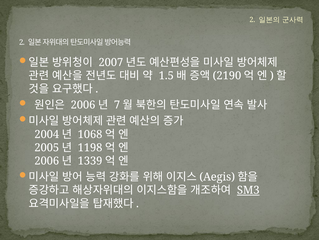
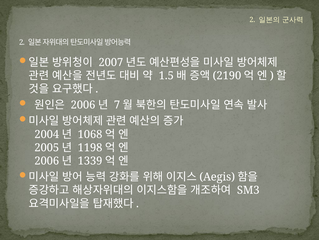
SM3 underline: present -> none (248, 190)
